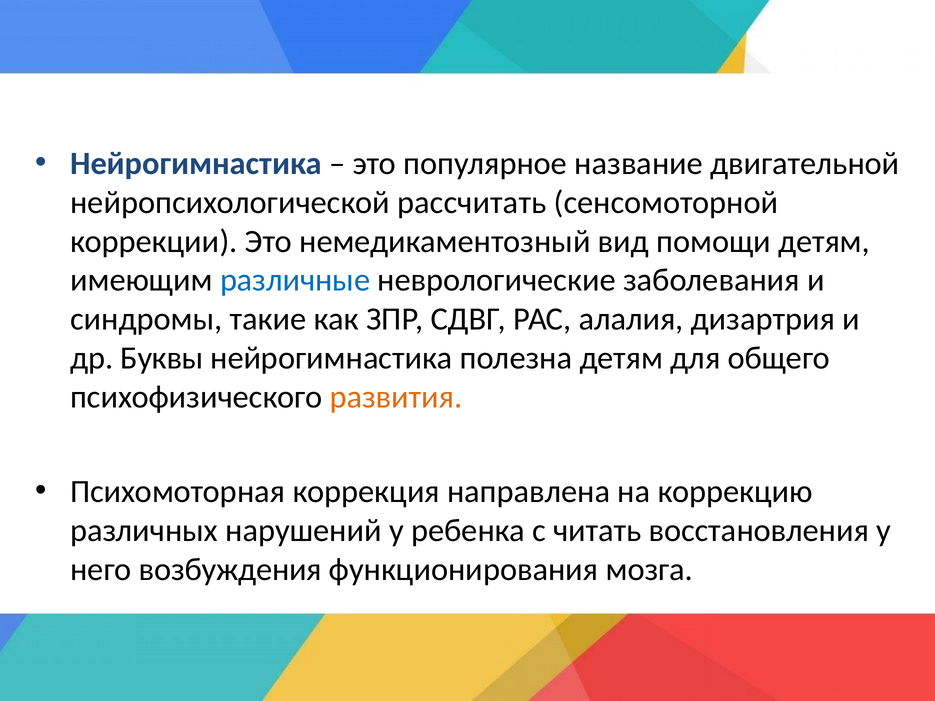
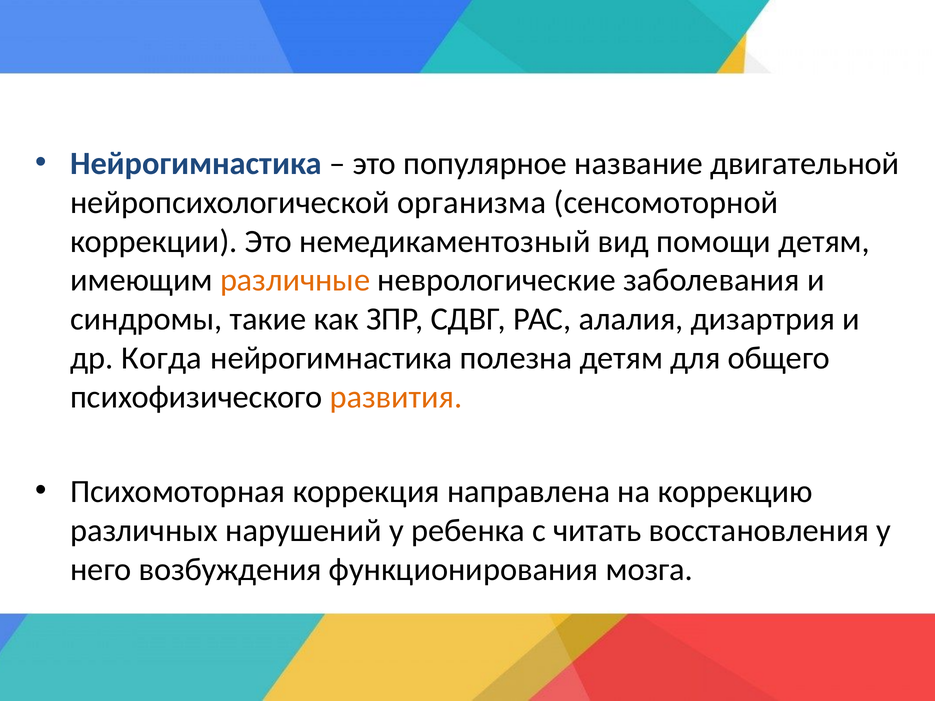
рассчитать: рассчитать -> организма (472, 202)
различные colour: blue -> orange (295, 280)
Буквы: Буквы -> Когда (162, 358)
